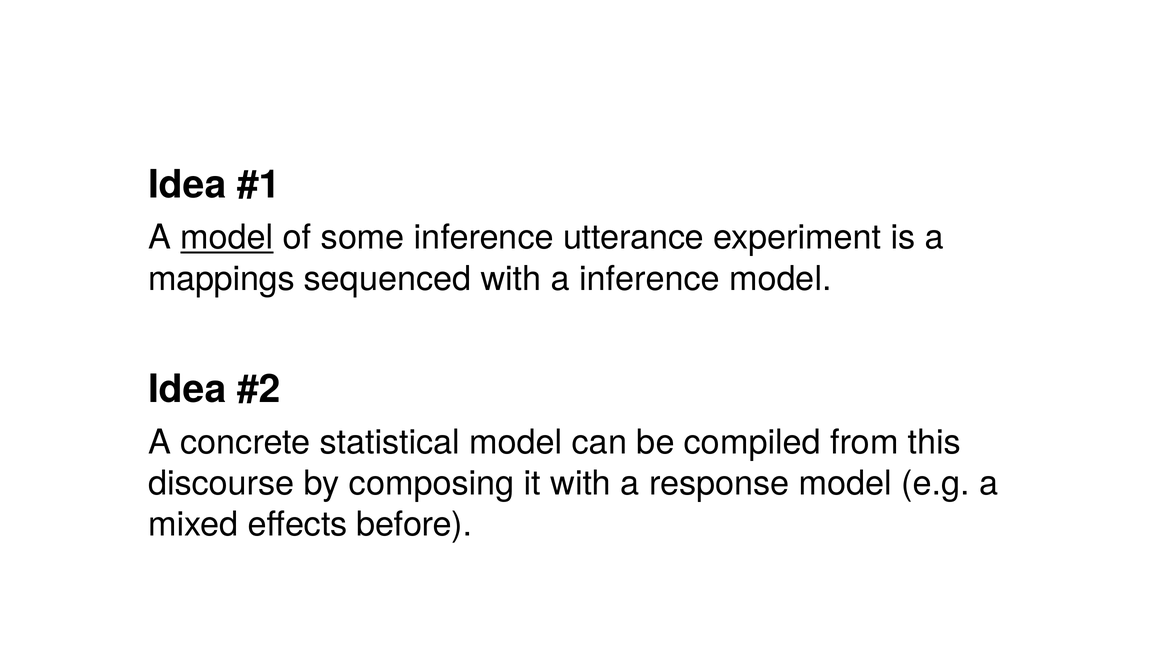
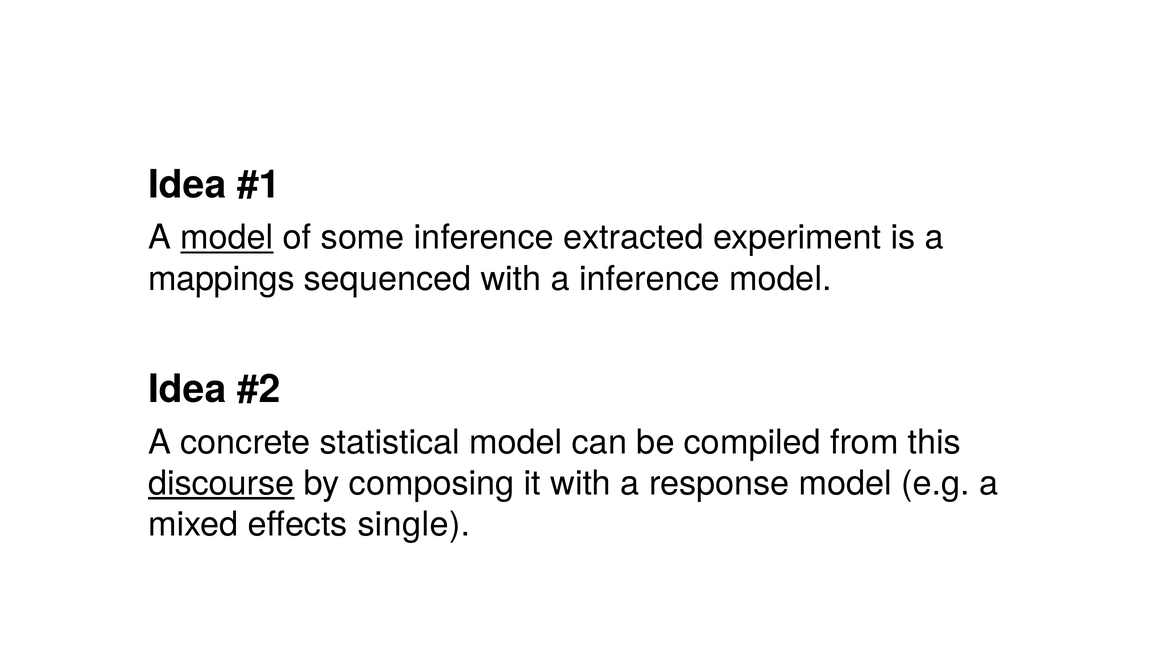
utterance: utterance -> extracted (633, 237)
discourse underline: none -> present (221, 483)
before: before -> single (414, 524)
